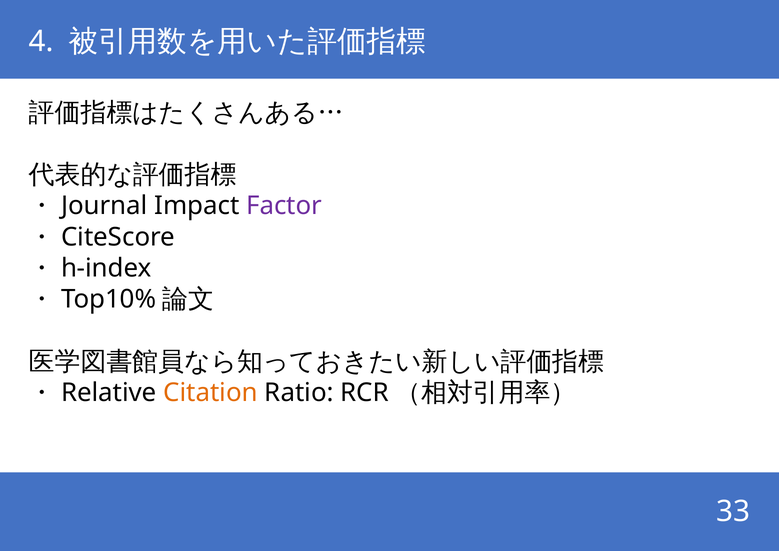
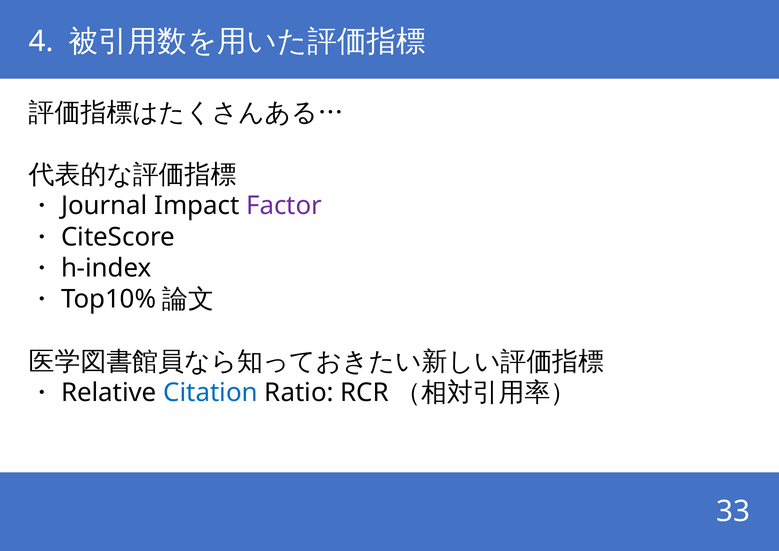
Citation colour: orange -> blue (211, 392)
